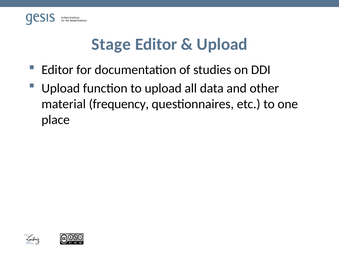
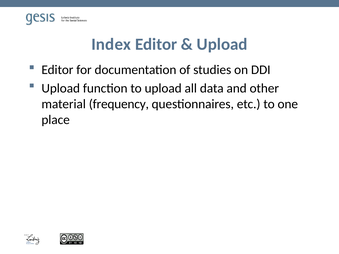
Stage: Stage -> Index (111, 44)
